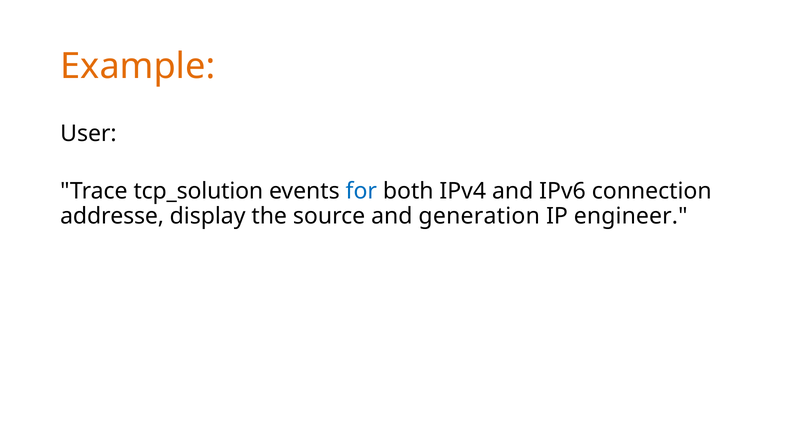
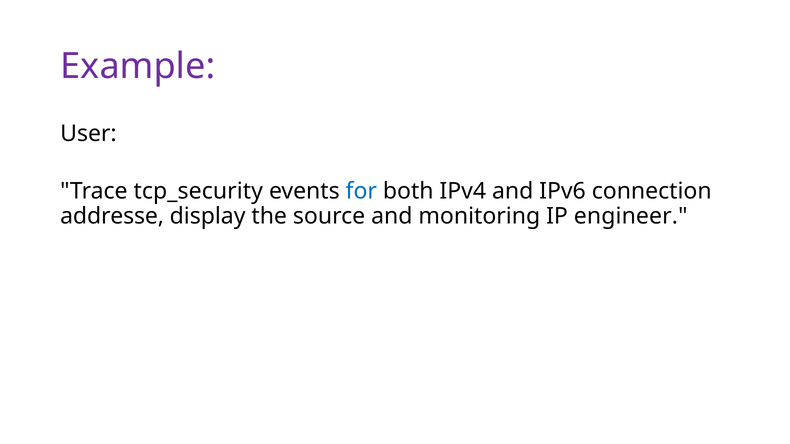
Example colour: orange -> purple (138, 66)
tcp_solution: tcp_solution -> tcp_security (198, 191)
generation: generation -> monitoring (479, 216)
